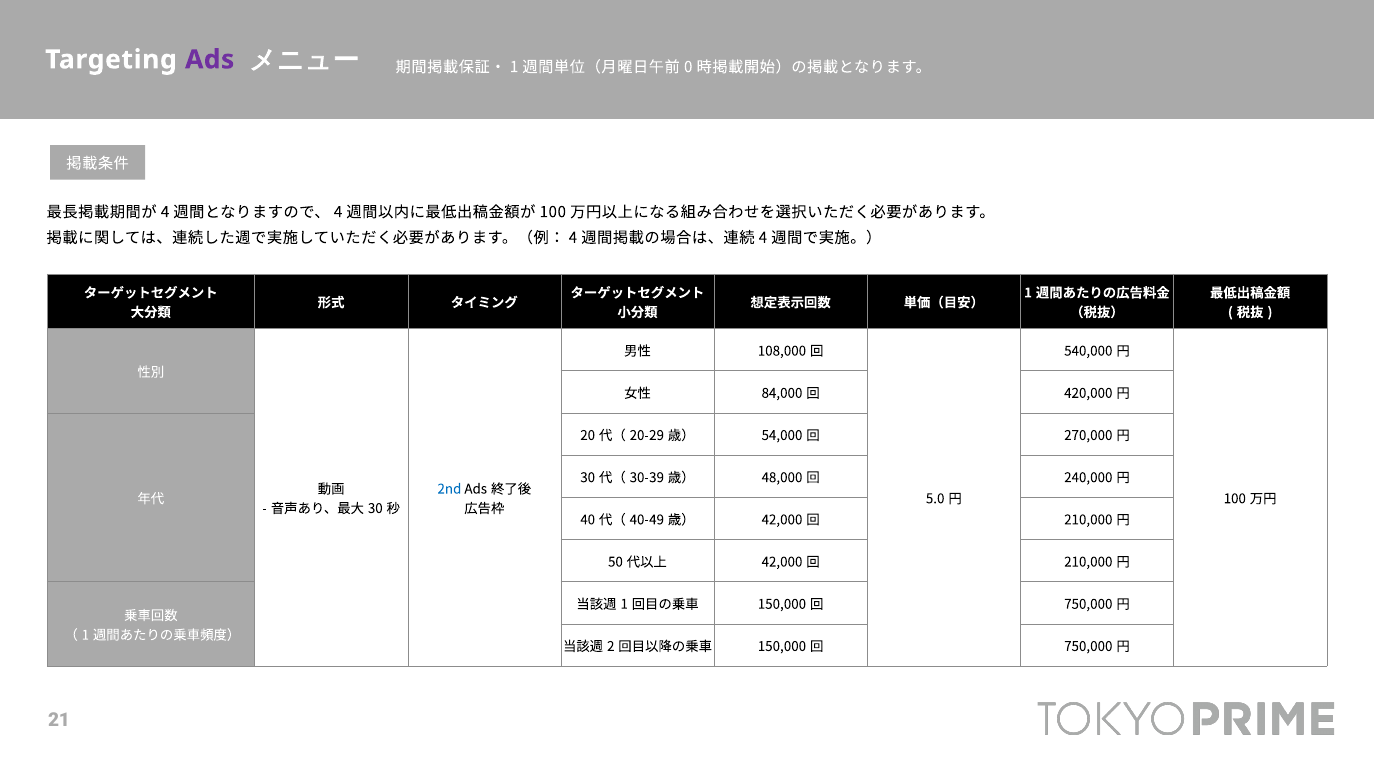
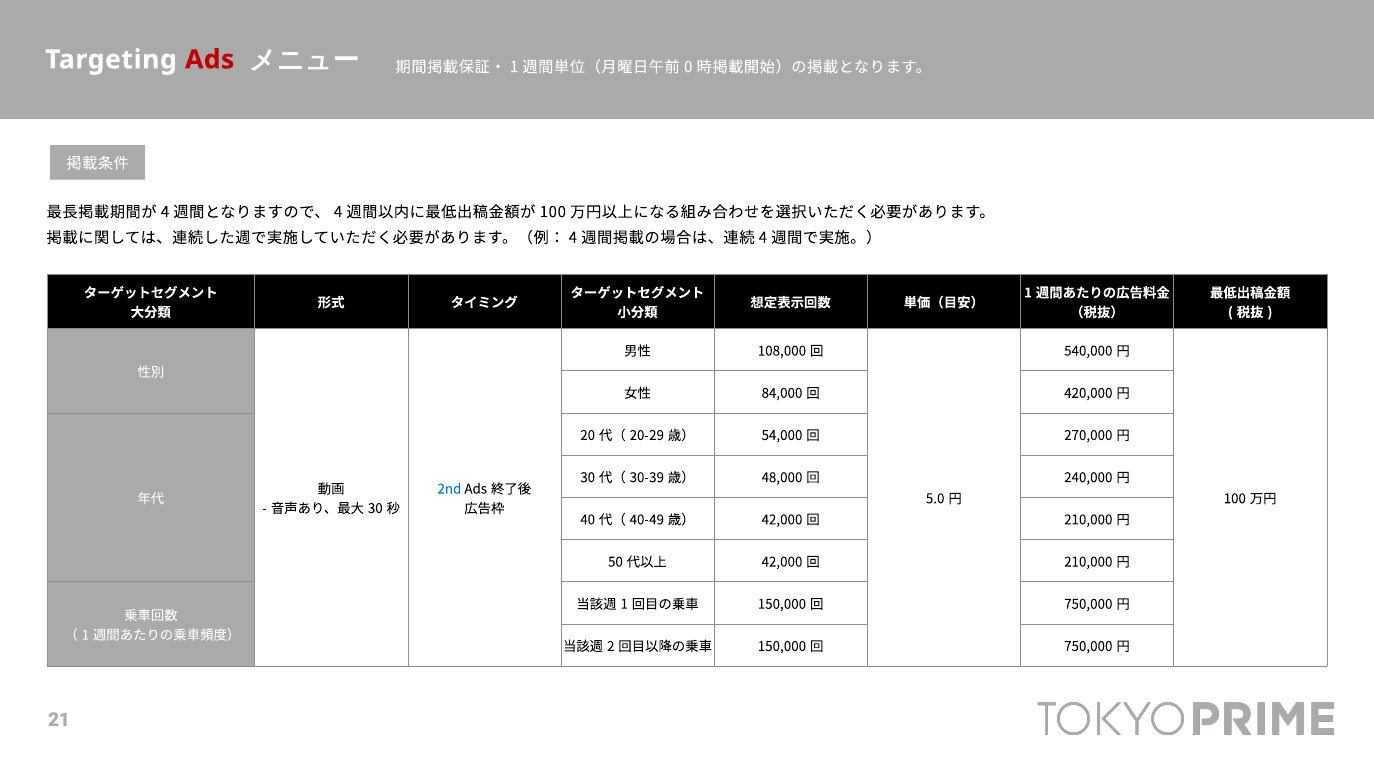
Ads colour: purple -> red (210, 60)
